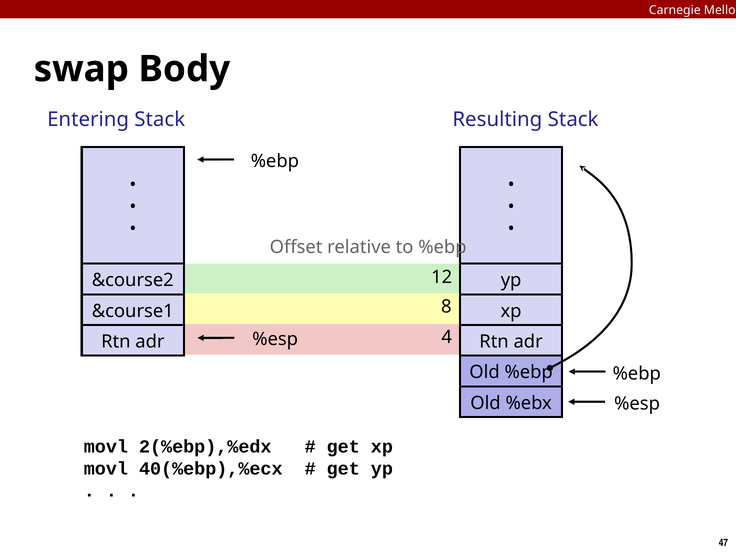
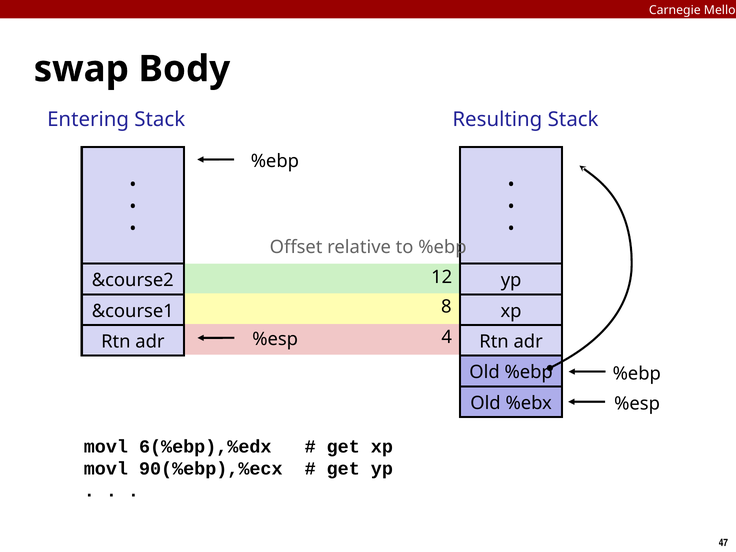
2(%ebp),%edx: 2(%ebp),%edx -> 6(%ebp),%edx (205, 447)
40(%ebp),%ecx: 40(%ebp),%ecx -> 90(%ebp),%ecx (211, 469)
